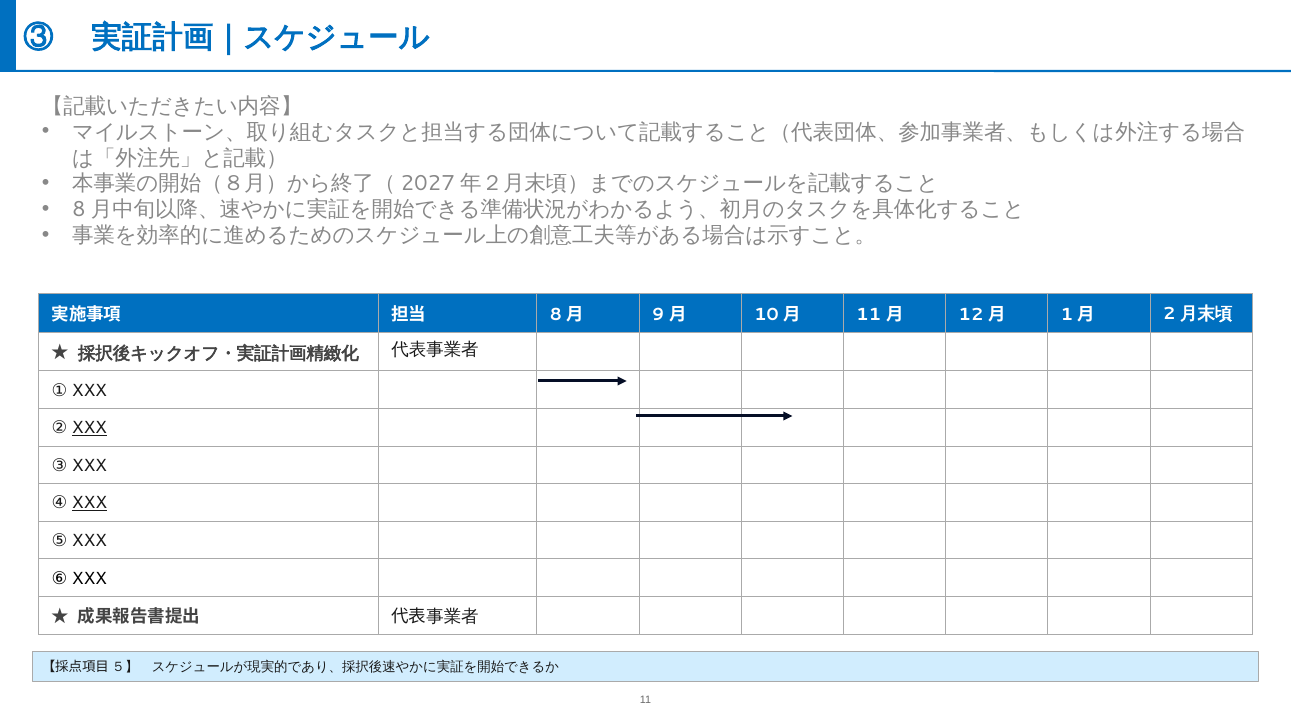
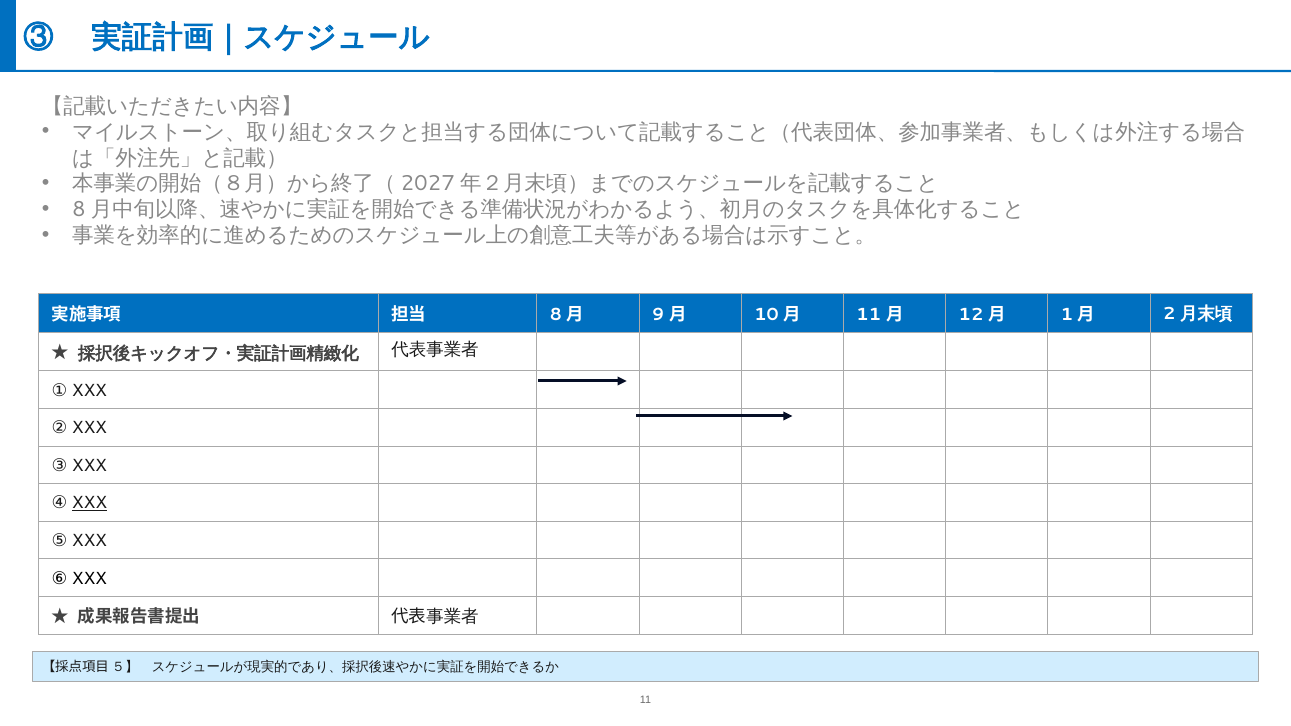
XXX underline: present -> none (89, 428)
